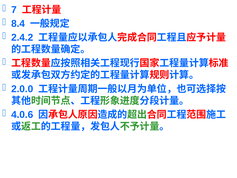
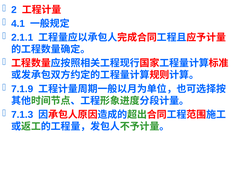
7: 7 -> 2 (14, 10)
8.4: 8.4 -> 4.1 (18, 24)
2.4.2: 2.4.2 -> 2.1.1 (22, 37)
2.0.0: 2.0.0 -> 7.1.9 (22, 89)
4.0.6: 4.0.6 -> 7.1.3 (22, 114)
